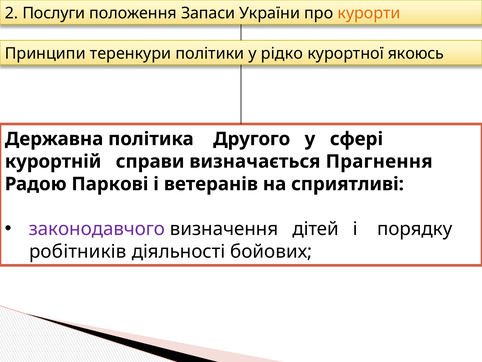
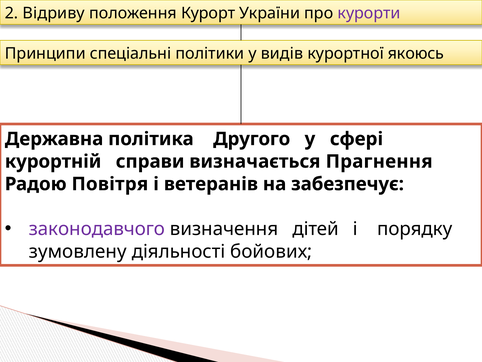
Послуги: Послуги -> Відриву (54, 13)
Запаси: Запаси -> Курорт (208, 13)
курорти colour: orange -> purple (369, 13)
теренкури: теренкури -> спеціальні (131, 53)
рідко: рідко -> видів (282, 53)
Паркові: Паркові -> Повітря (110, 184)
сприятливі: сприятливі -> забезпечує (348, 184)
робітників: робітників -> зумовлену (78, 251)
